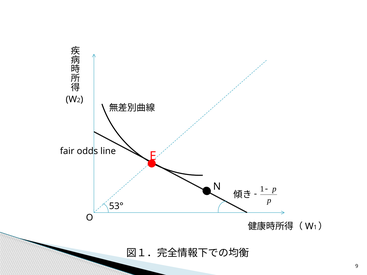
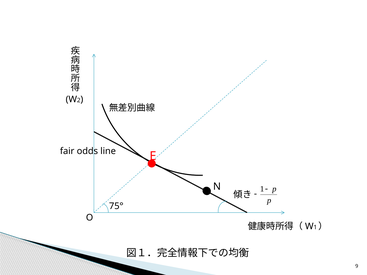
53°: 53° -> 75° (116, 206)
